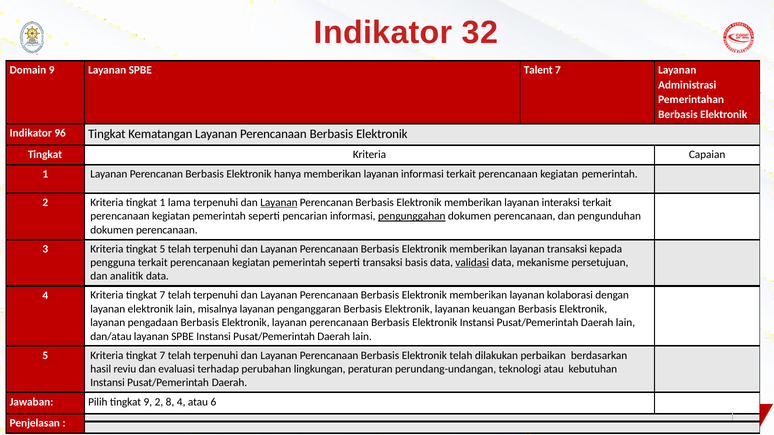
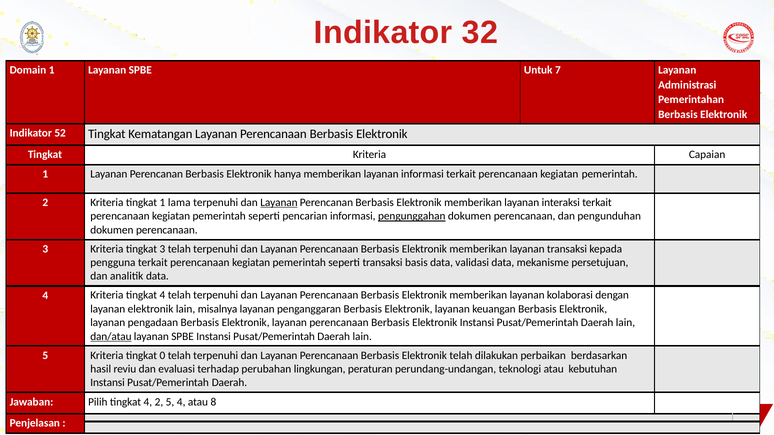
Domain 9: 9 -> 1 (52, 70)
Talent: Talent -> Untuk (538, 70)
96: 96 -> 52 (60, 133)
tingkat 5: 5 -> 3 (162, 249)
validasi underline: present -> none (472, 263)
4 Kriteria tingkat 7: 7 -> 4 (162, 295)
dan/atau underline: none -> present (111, 337)
5 Kriteria tingkat 7: 7 -> 0 (162, 356)
Pilih tingkat 9: 9 -> 4 (148, 402)
2 8: 8 -> 5 (170, 402)
6: 6 -> 8 (213, 402)
